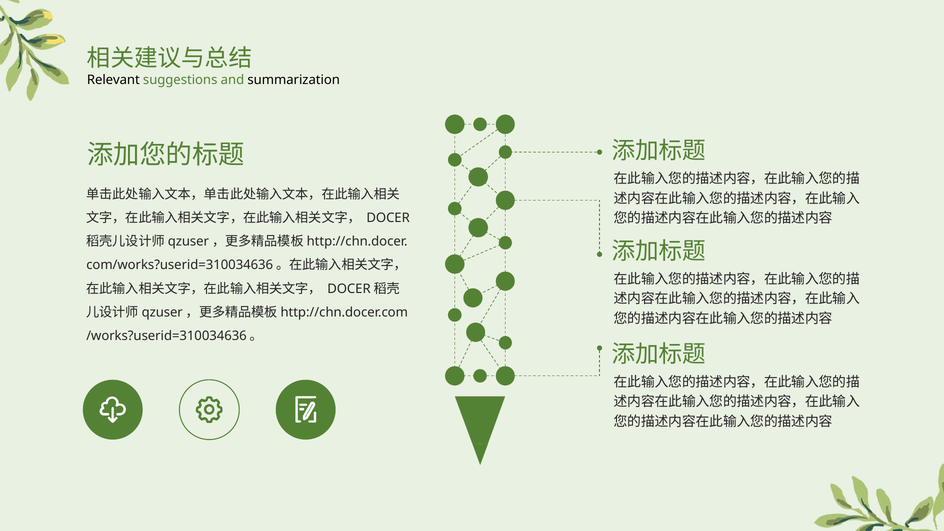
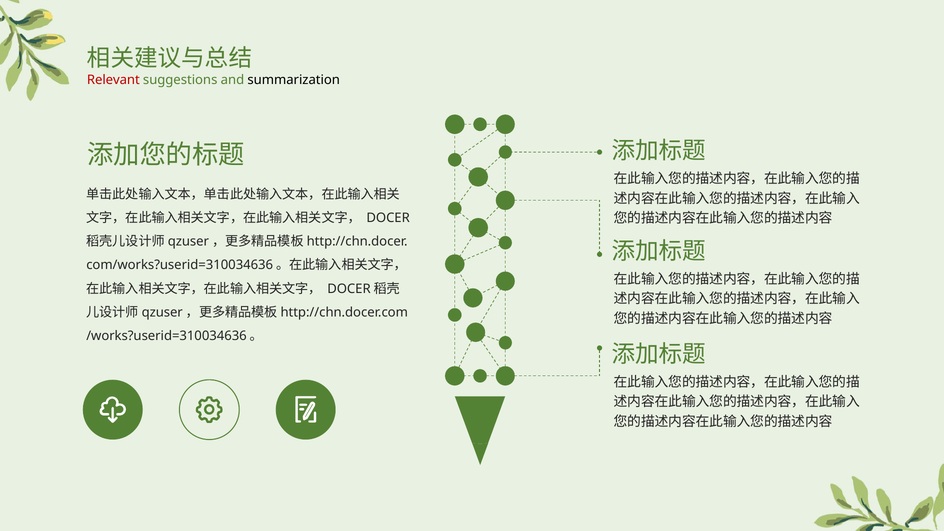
Relevant colour: black -> red (113, 80)
